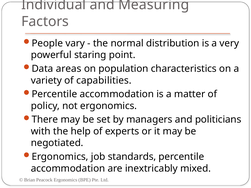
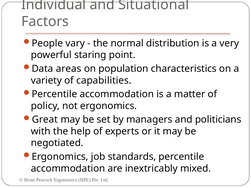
Measuring: Measuring -> Situational (154, 5)
There: There -> Great (45, 120)
